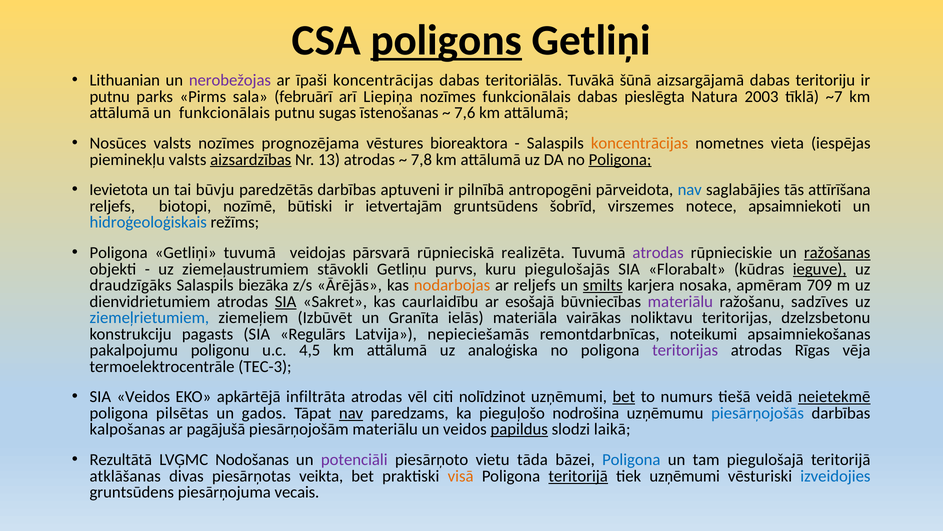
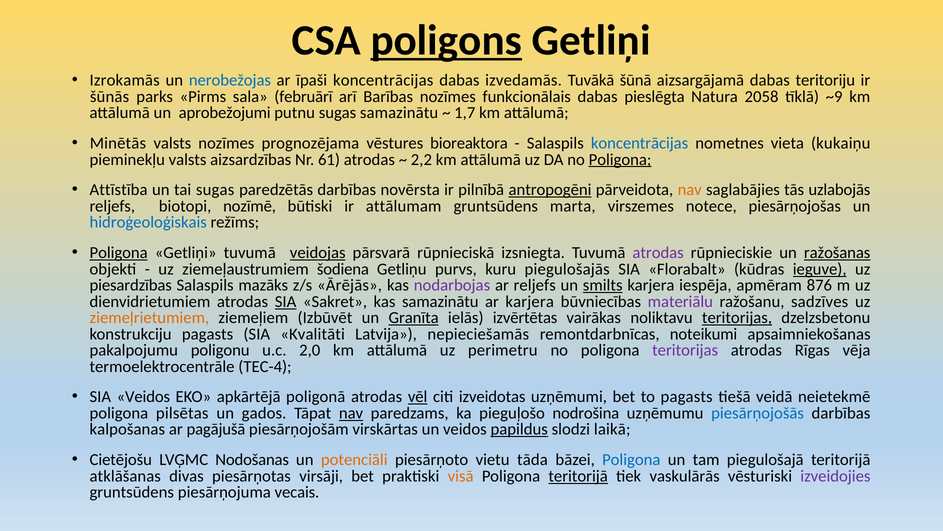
Lithuanian: Lithuanian -> Izrokamās (125, 80)
nerobežojas colour: purple -> blue (230, 80)
teritoriālās: teritoriālās -> izvedamās (524, 80)
putnu: putnu -> šūnās (110, 97)
Liepiņa: Liepiņa -> Barības (388, 97)
2003: 2003 -> 2058 (762, 97)
~7: ~7 -> ~9 (834, 97)
un funkcionālais: funkcionālais -> aprobežojumi (225, 113)
sugas īstenošanas: īstenošanas -> samazinātu (399, 113)
7,6: 7,6 -> 1,7 (465, 113)
Nosūces: Nosūces -> Minētās (118, 143)
koncentrācijas colour: orange -> blue (640, 143)
iespējas: iespējas -> kukaiņu (841, 143)
aizsardzības underline: present -> none (251, 159)
13: 13 -> 61 (329, 159)
7,8: 7,8 -> 2,2 (421, 159)
Ievietota: Ievietota -> Attīstība (119, 190)
tai būvju: būvju -> sugas (215, 190)
aptuveni: aptuveni -> novērsta (410, 190)
antropogēni underline: none -> present (550, 190)
nav colour: blue -> orange (690, 190)
attīrīšana: attīrīšana -> uzlabojās (839, 190)
ietvertajām: ietvertajām -> attālumam (404, 206)
šobrīd: šobrīd -> marta (573, 206)
apsaimniekoti: apsaimniekoti -> piesārņojošas (795, 206)
Poligona underline: none -> present (119, 253)
veidojas underline: none -> present (318, 253)
realizēta: realizēta -> izsniegta (533, 253)
stāvokli: stāvokli -> šodiena (343, 269)
draudzīgāks: draudzīgāks -> piesardzības (131, 285)
biezāka: biezāka -> mazāks (263, 285)
nodarbojas colour: orange -> purple (452, 285)
nosaka: nosaka -> iespēja (705, 285)
709: 709 -> 876 (819, 285)
kas caurlaidību: caurlaidību -> samazinātu (440, 301)
ar esošajā: esošajā -> karjera (530, 301)
ziemeļrietumiem colour: blue -> orange (149, 317)
Granīta underline: none -> present (414, 317)
materiāla: materiāla -> izvērtētas (525, 317)
teritorijas underline: none -> present (737, 317)
Regulārs: Regulārs -> Kvalitāti (313, 334)
4,5: 4,5 -> 2,0 (310, 350)
analoģiska: analoģiska -> perimetru (503, 350)
TEC-3: TEC-3 -> TEC-4 (265, 366)
infiltrāta: infiltrāta -> poligonā (316, 397)
vēl underline: none -> present (418, 397)
nolīdzinot: nolīdzinot -> izveidotas (492, 397)
bet underline: present -> none (624, 397)
to numurs: numurs -> pagasts (687, 397)
neietekmē underline: present -> none (834, 397)
piesārņojošām materiālu: materiālu -> virskārtas (385, 429)
Rezultātā: Rezultātā -> Cietējošu (121, 459)
potenciāli colour: purple -> orange (354, 459)
veikta: veikta -> virsāji (321, 476)
tiek uzņēmumi: uzņēmumi -> vaskulārās (685, 476)
izveidojies colour: blue -> purple (835, 476)
